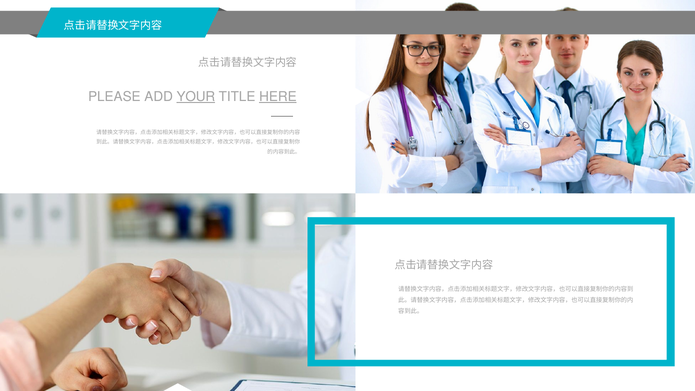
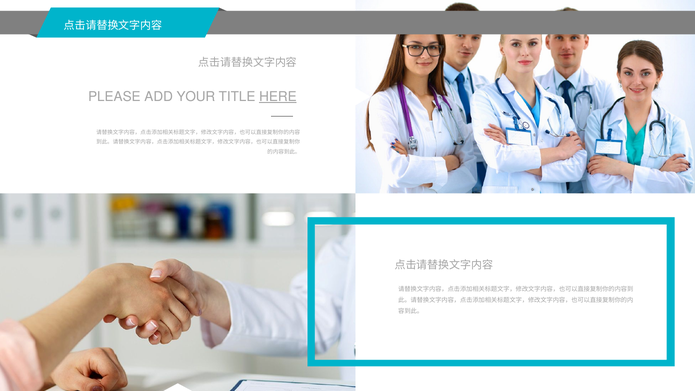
YOUR underline: present -> none (196, 97)
